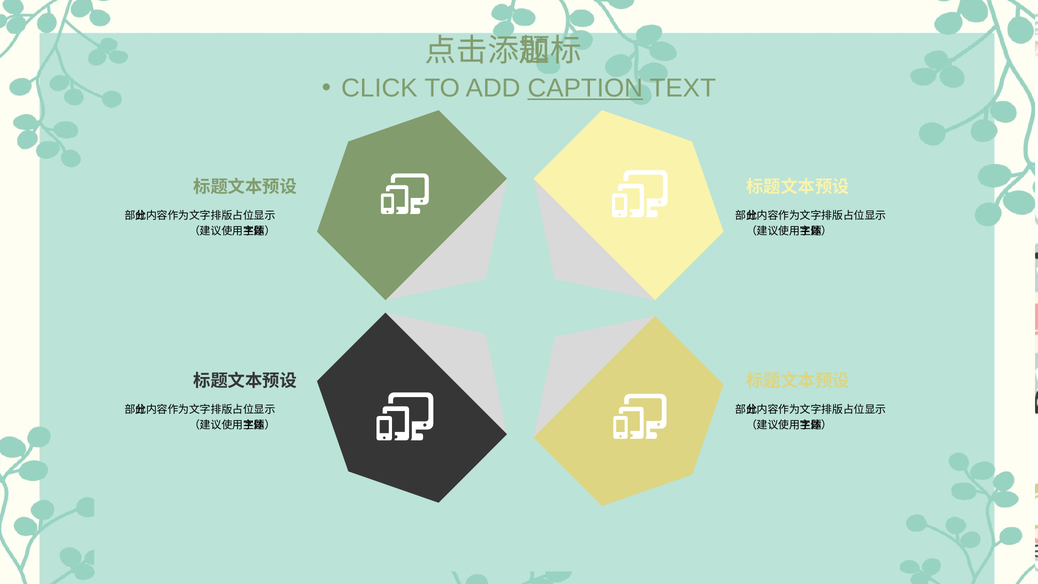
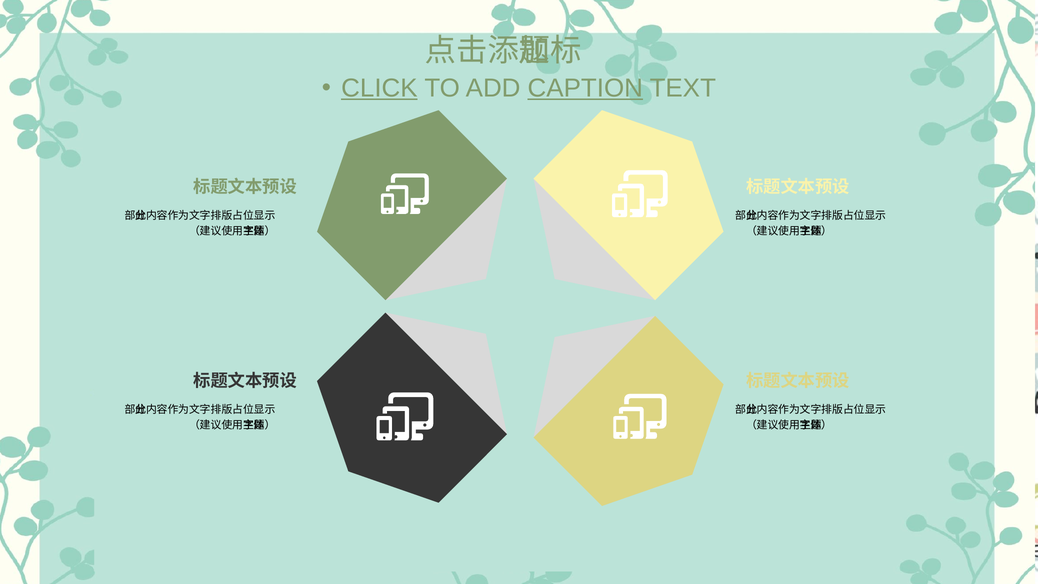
CLICK underline: none -> present (379, 88)
